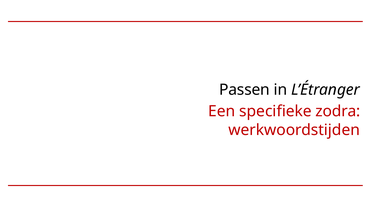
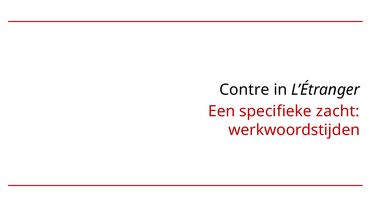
Passen: Passen -> Contre (244, 90)
zodra: zodra -> zacht (338, 111)
